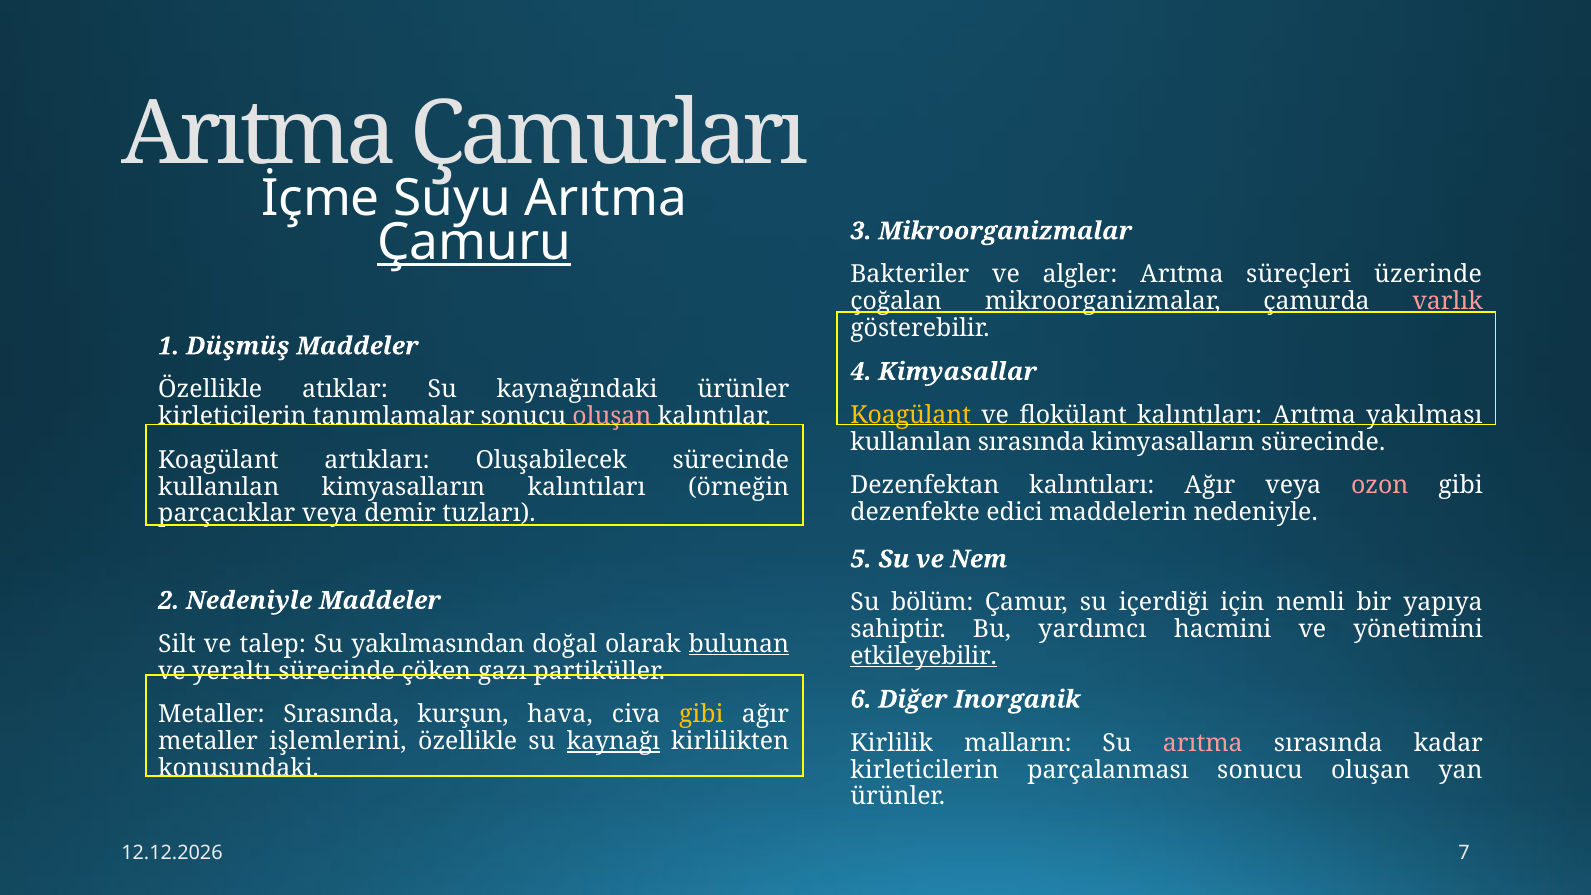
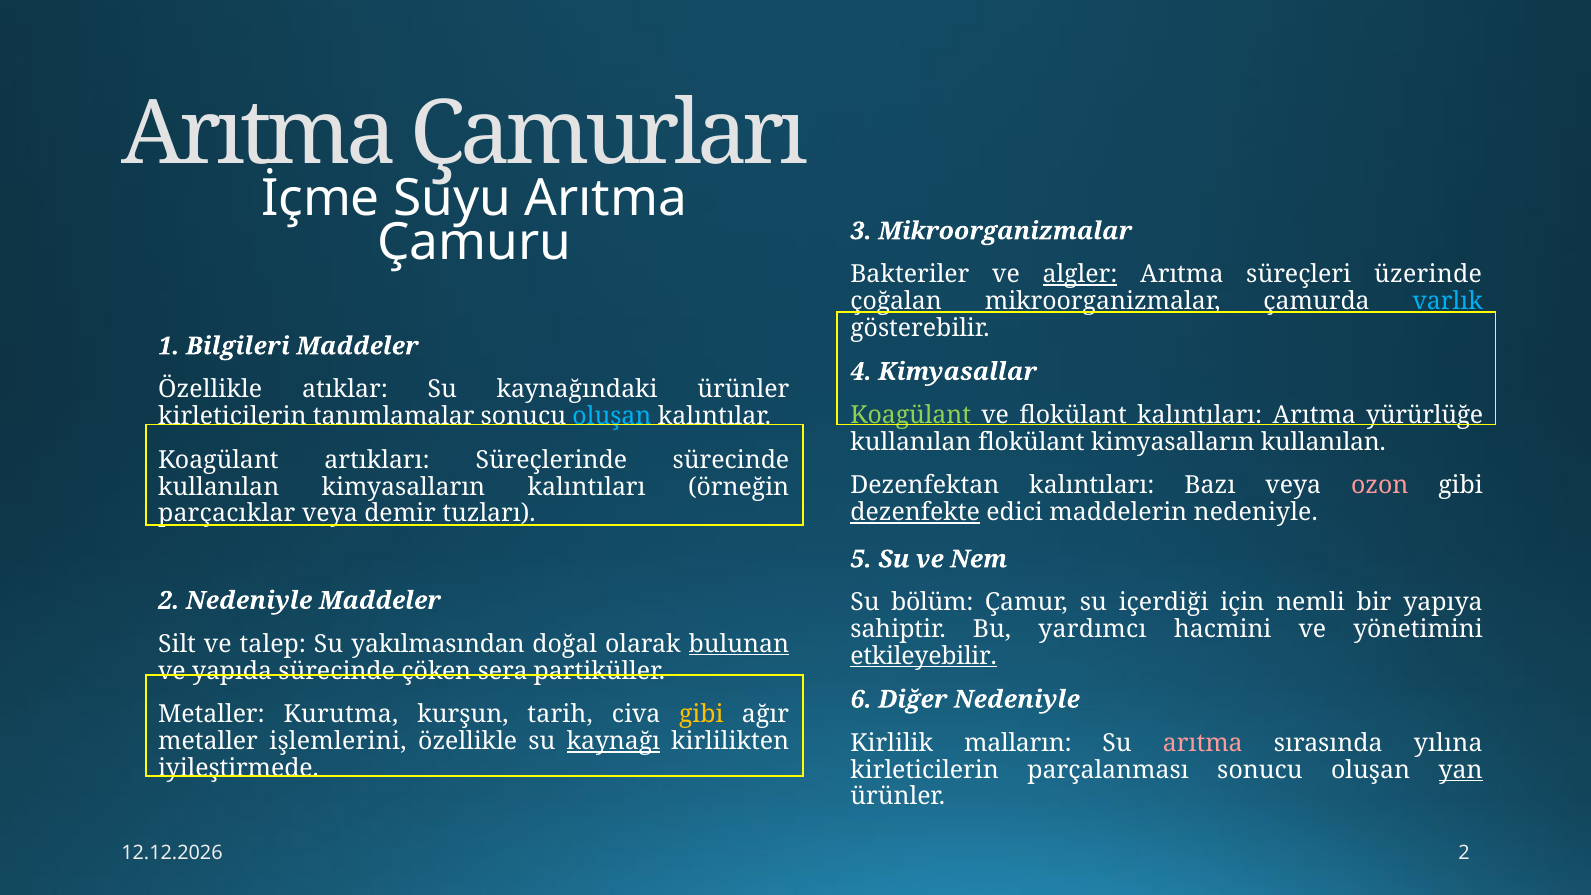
Çamuru underline: present -> none (474, 243)
algler underline: none -> present (1080, 275)
varlık colour: pink -> light blue (1448, 301)
Düşmüş: Düşmüş -> Bilgileri (238, 346)
Koagülant colour: yellow -> light green (911, 415)
yakılması: yakılması -> yürürlüğe (1425, 415)
oluşan colour: pink -> light blue (612, 416)
kullanılan sırasında: sırasında -> flokülant (1031, 442)
kimyasalların sürecinde: sürecinde -> kullanılan (1323, 442)
Oluşabilecek: Oluşabilecek -> Süreçlerinde (551, 460)
kalıntıları Ağır: Ağır -> Bazı (1210, 485)
dezenfekte underline: none -> present (915, 512)
yeraltı: yeraltı -> yapıda (232, 671)
gazı: gazı -> sera (503, 671)
Diğer Inorganik: Inorganik -> Nedeniyle (1017, 699)
Metaller Sırasında: Sırasında -> Kurutma (341, 714)
hava: hava -> tarih (560, 714)
kadar: kadar -> yılına (1448, 743)
konusundaki: konusundaki -> iyileştirmede (238, 768)
yan underline: none -> present (1461, 770)
7: 7 -> 2 (1464, 853)
